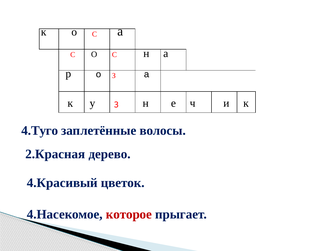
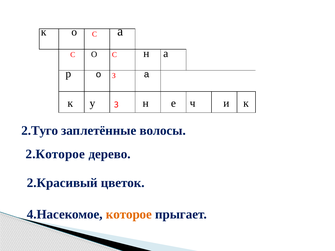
4.Туго: 4.Туго -> 2.Туго (40, 131)
2.Красная: 2.Красная -> 2.Которое (55, 154)
4.Красивый: 4.Красивый -> 2.Красивый (62, 183)
которое colour: red -> orange (129, 215)
